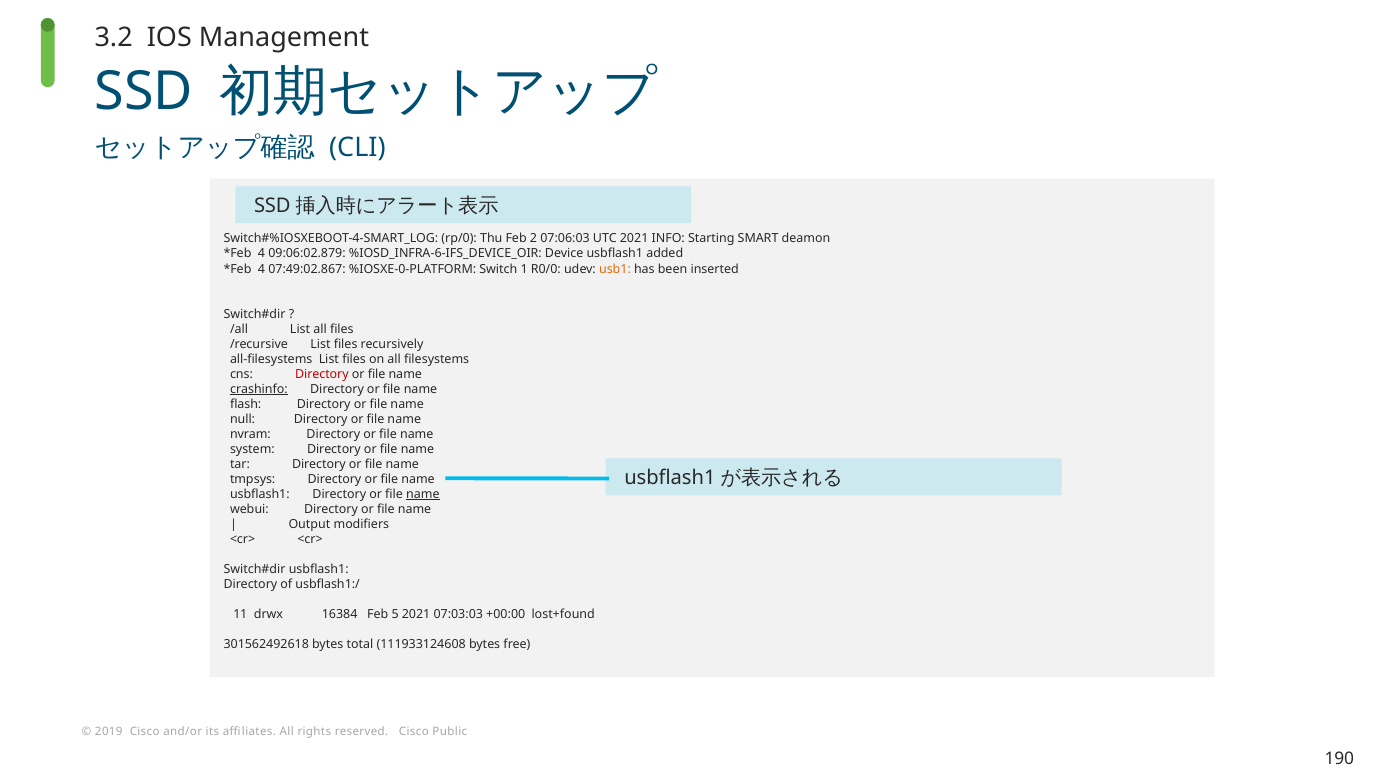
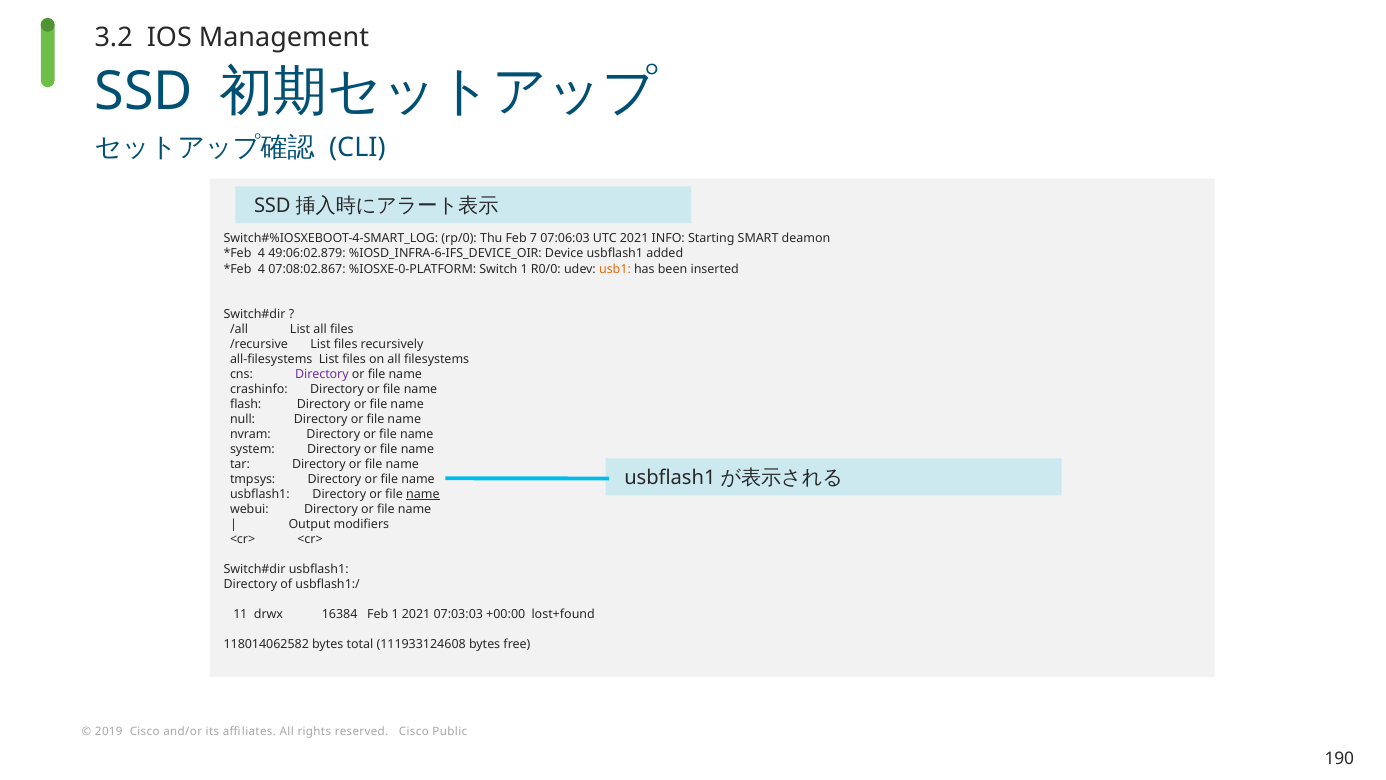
2: 2 -> 7 (534, 239)
09:06:02.879: 09:06:02.879 -> 49:06:02.879 (307, 254)
07:49:02.867: 07:49:02.867 -> 07:08:02.867 (307, 269)
Directory colour: red -> purple (322, 374)
crashinfo underline: present -> none (259, 389)
Feb 5: 5 -> 1 (395, 614)
301562492618: 301562492618 -> 118014062582 (266, 644)
